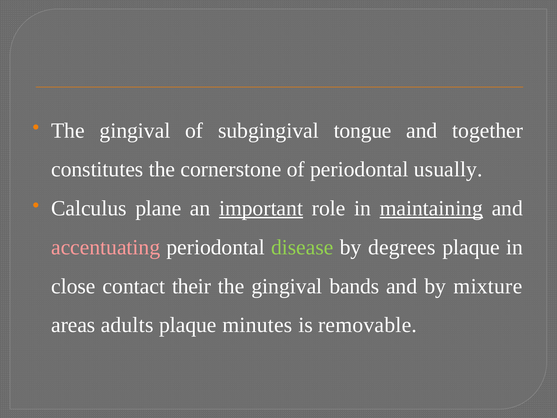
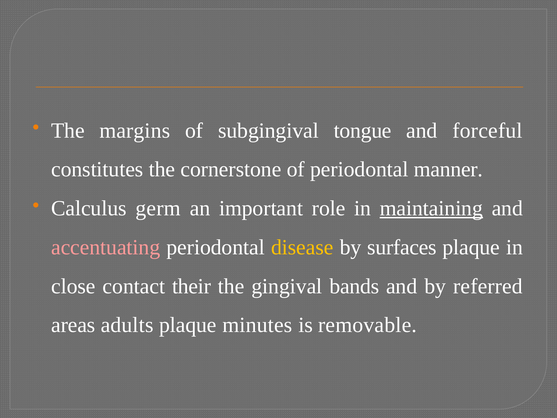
gingival: gingival -> margins (135, 130)
together: together -> forceful (487, 130)
usually: usually -> manner (448, 169)
plane: plane -> germ (158, 208)
important underline: present -> none (261, 208)
disease colour: light green -> yellow (302, 247)
degrees: degrees -> surfaces (402, 247)
mixture: mixture -> referred (488, 286)
